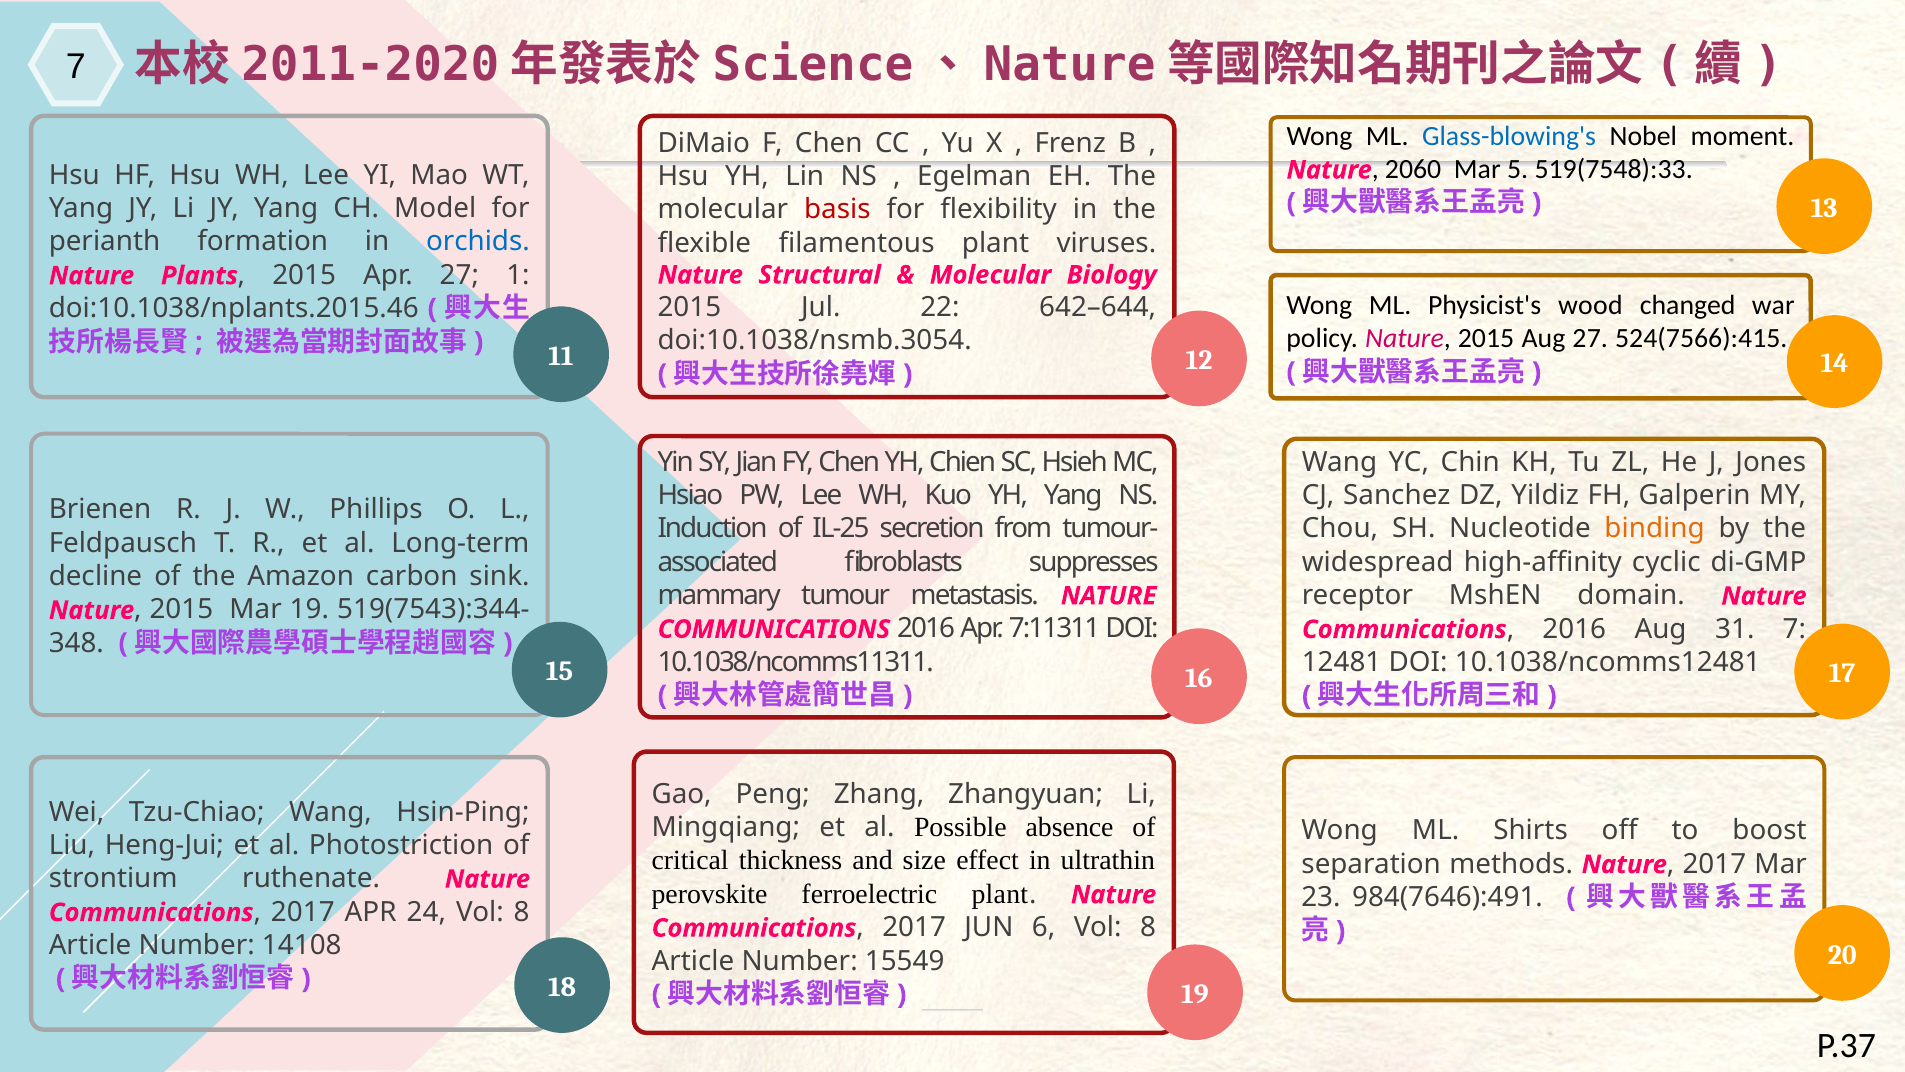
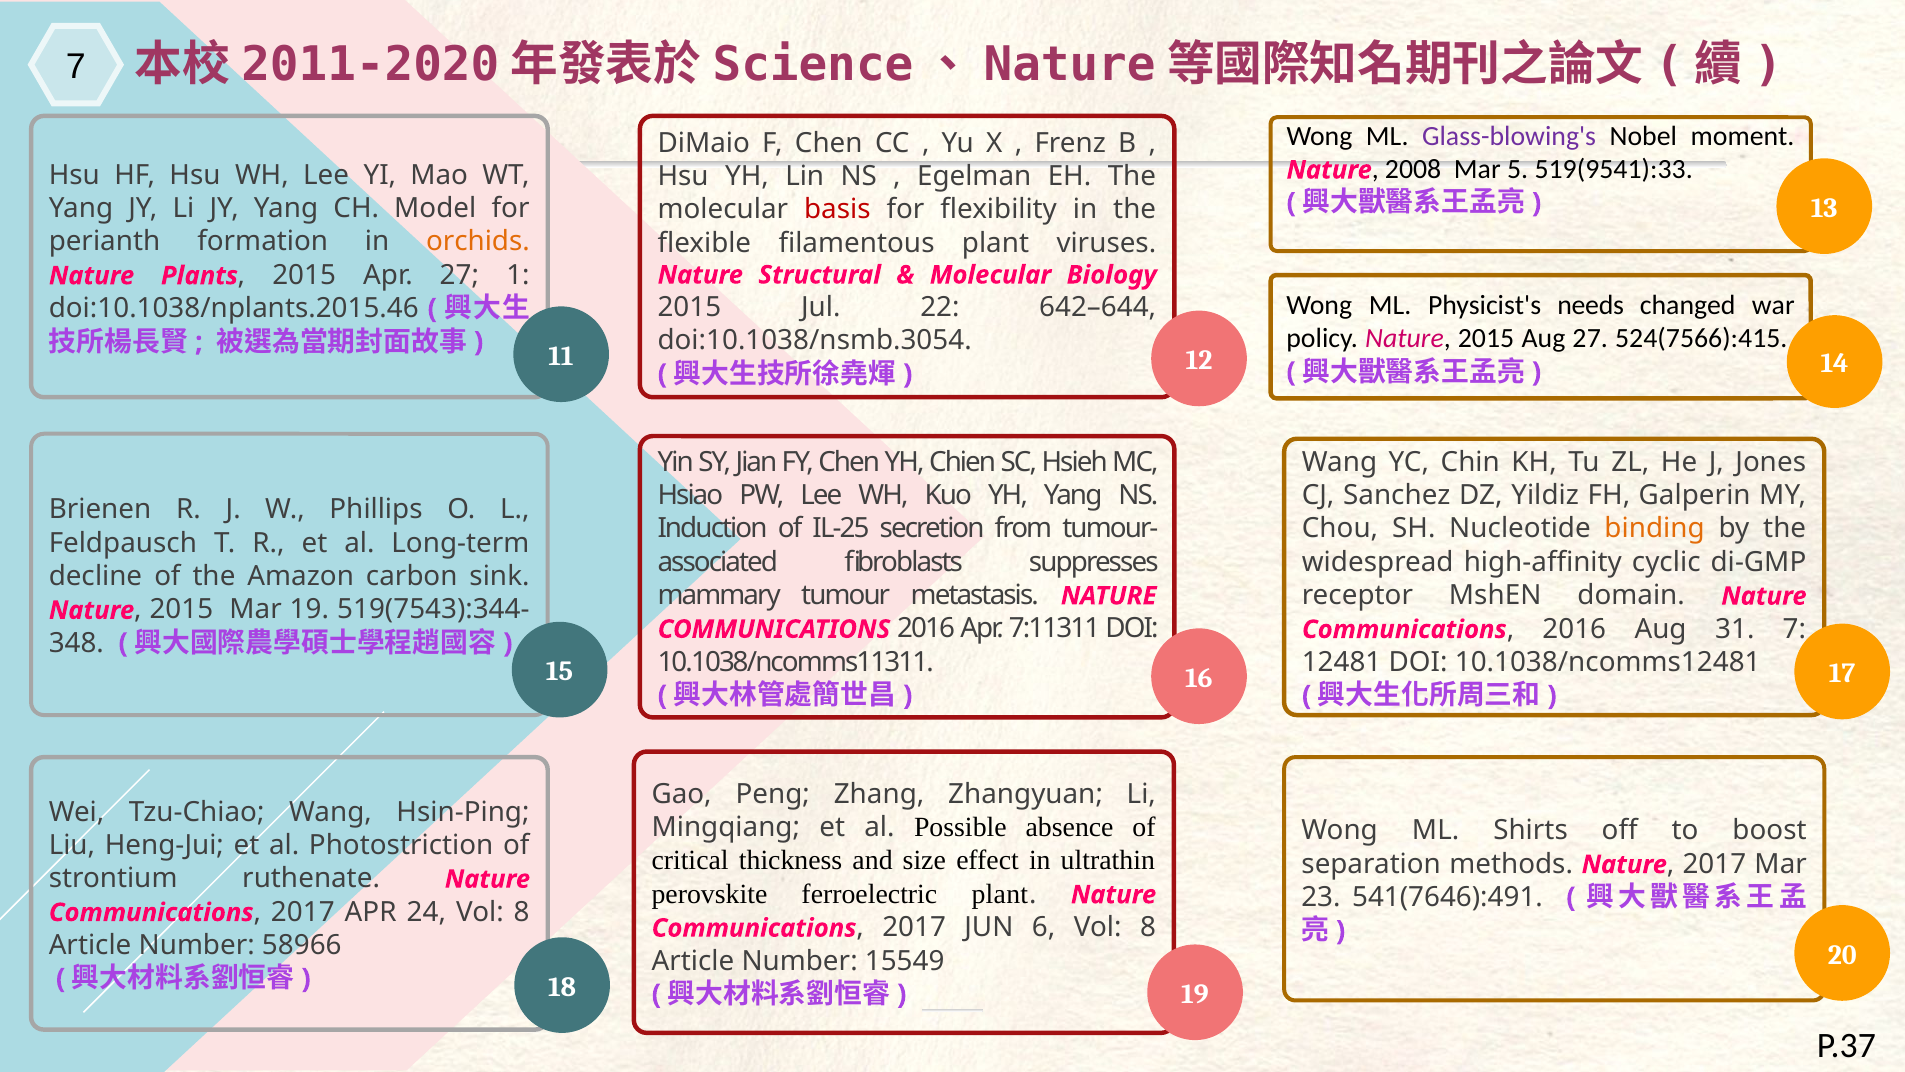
Glass-blowing's colour: blue -> purple (1509, 136)
2060: 2060 -> 2008 (1413, 169)
519(7548):33: 519(7548):33 -> 519(9541):33 (1614, 169)
orchids colour: blue -> orange (478, 242)
wood: wood -> needs (1591, 305)
984(7646):491: 984(7646):491 -> 541(7646):491 (1448, 897)
14108: 14108 -> 58966 (302, 945)
